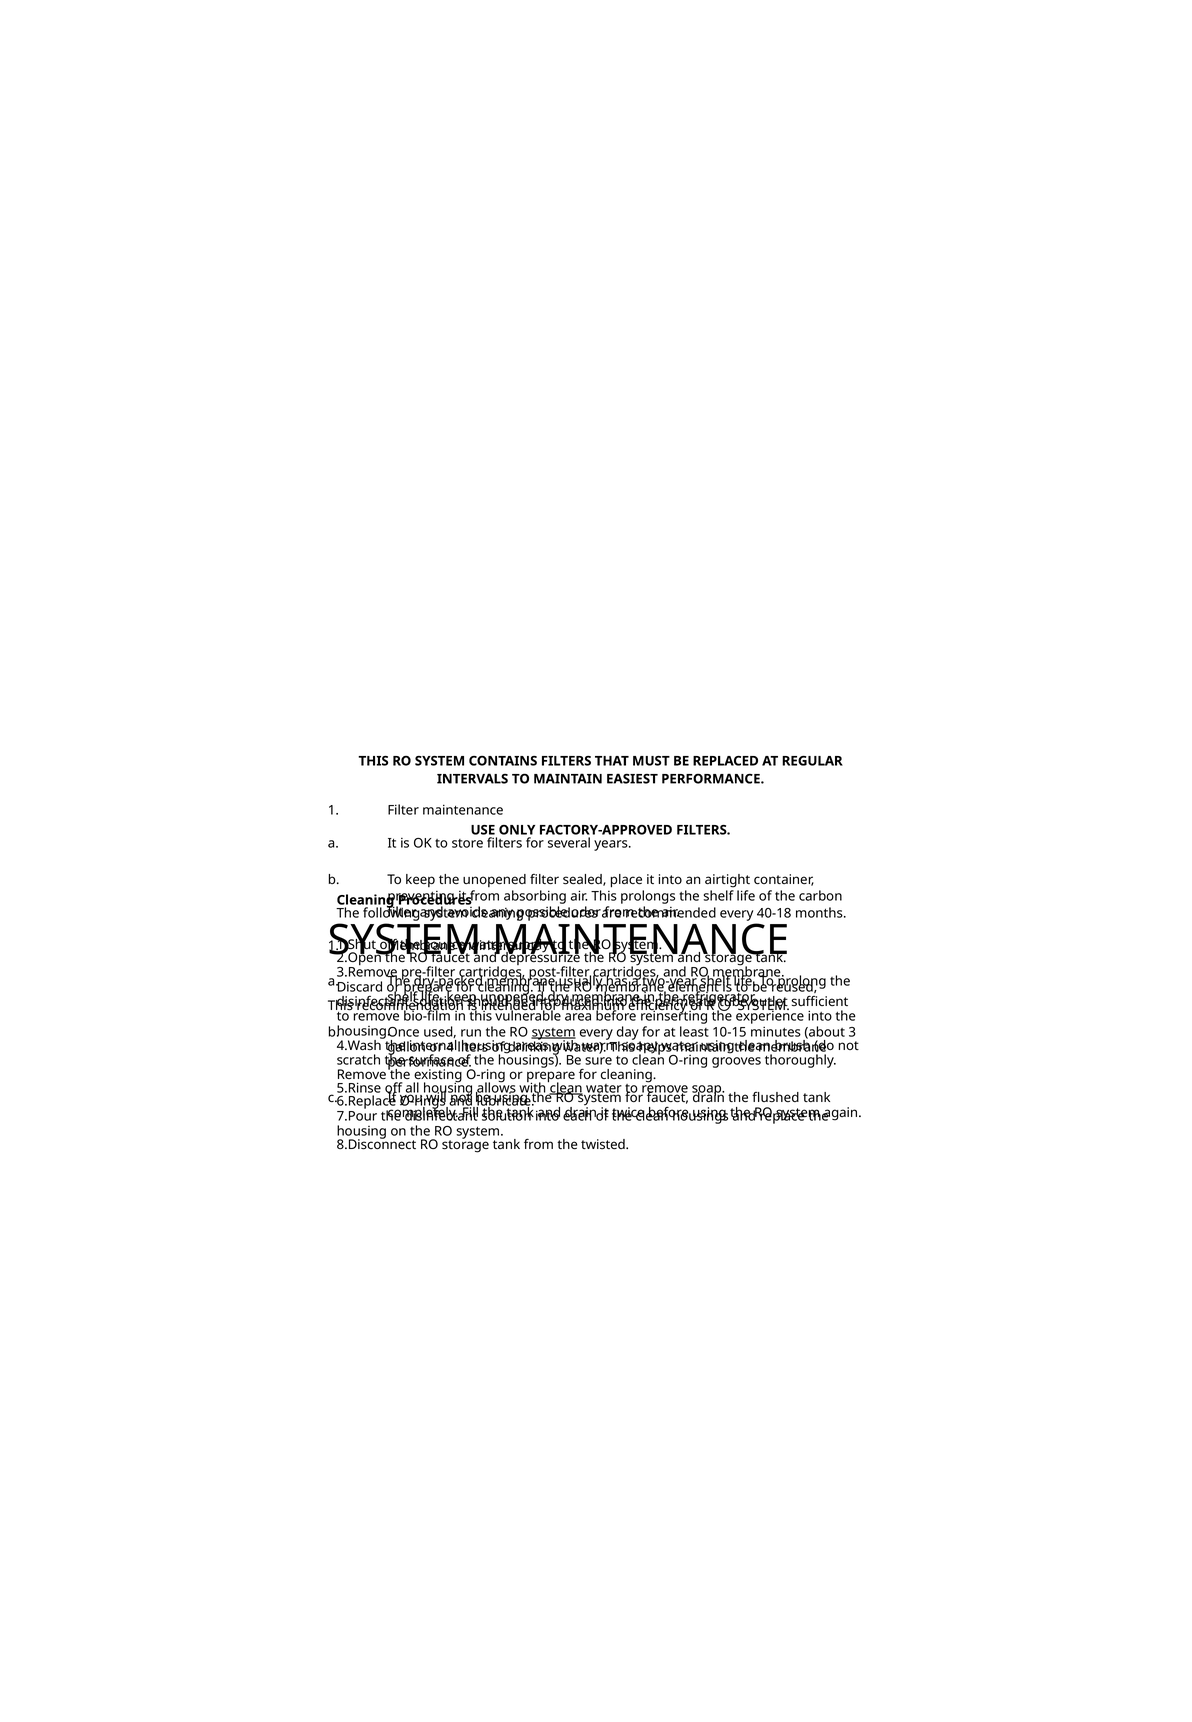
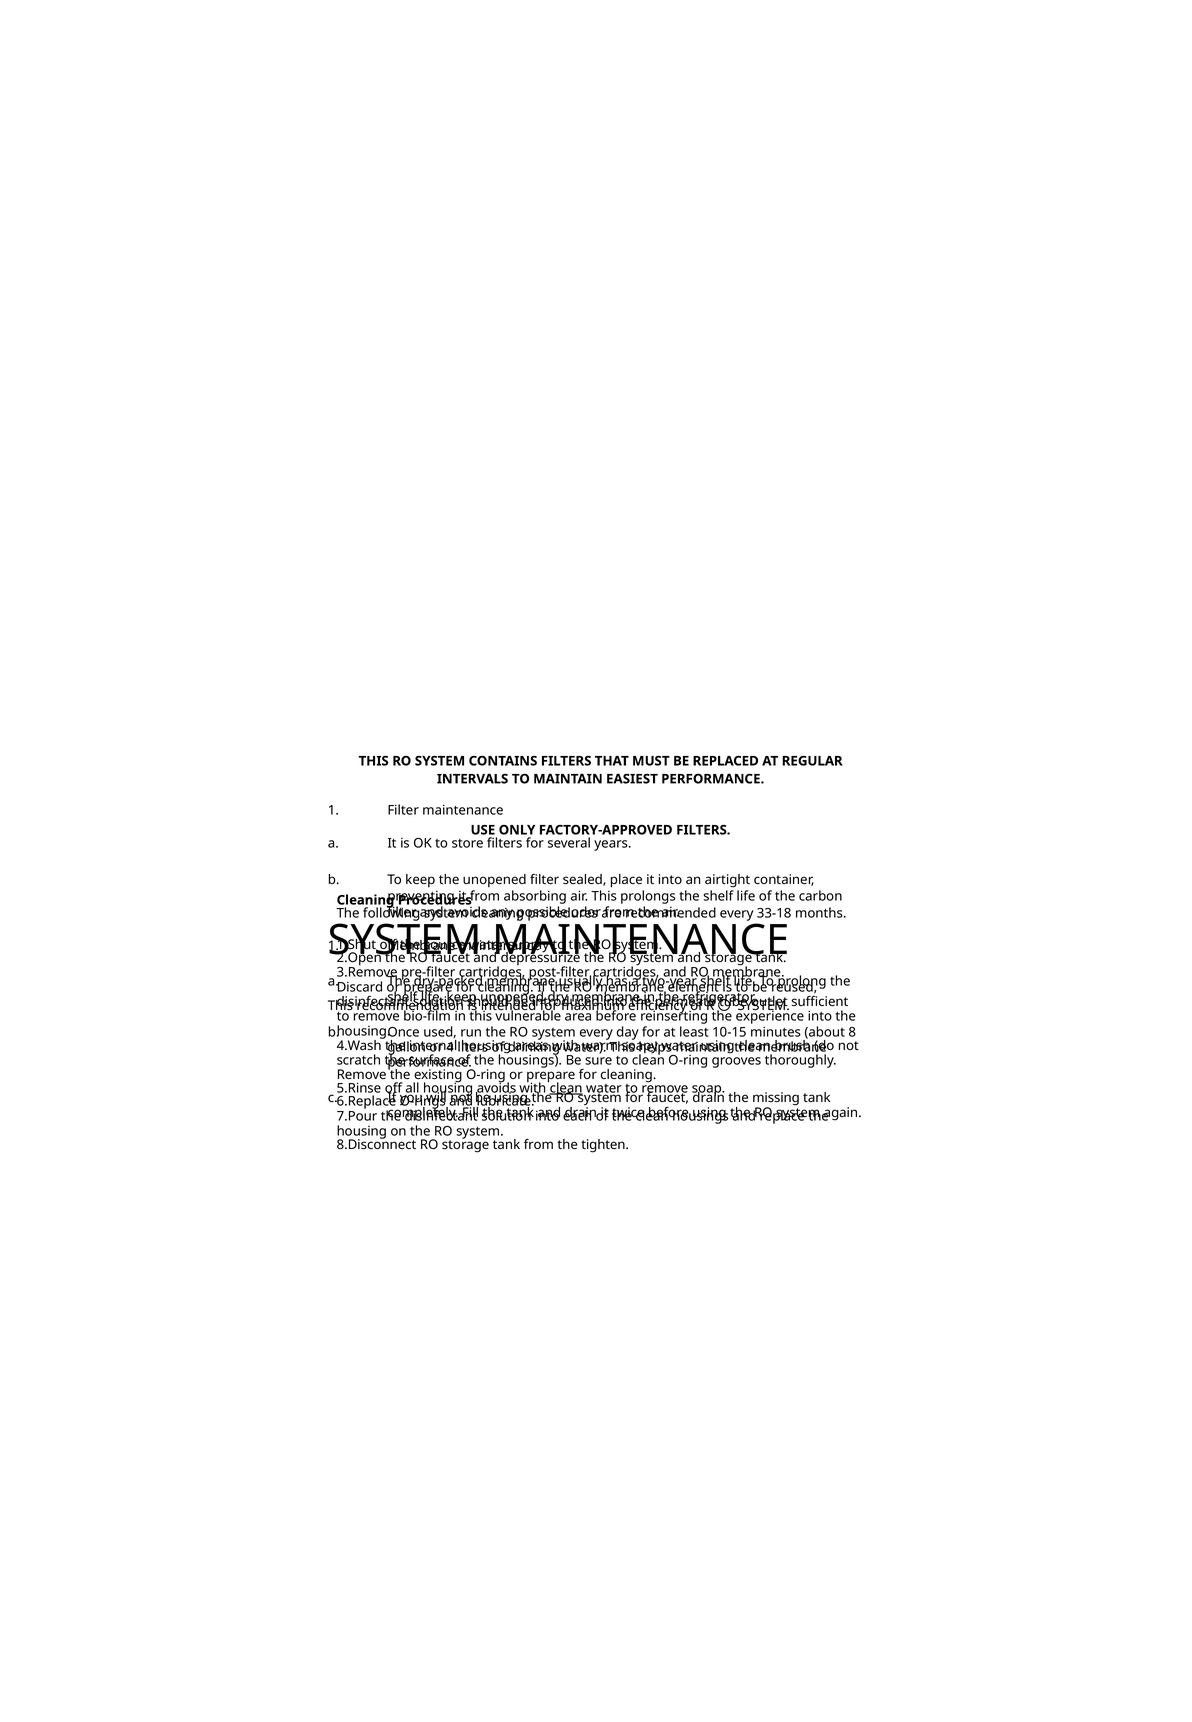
40-18: 40-18 -> 33-18 (774, 913)
system underline: present -> none (554, 1032)
3: 3 -> 8 (852, 1032)
housing allows: allows -> avoids (496, 1088)
flushed: flushed -> missing (776, 1098)
twisted: twisted -> tighten (605, 1145)
